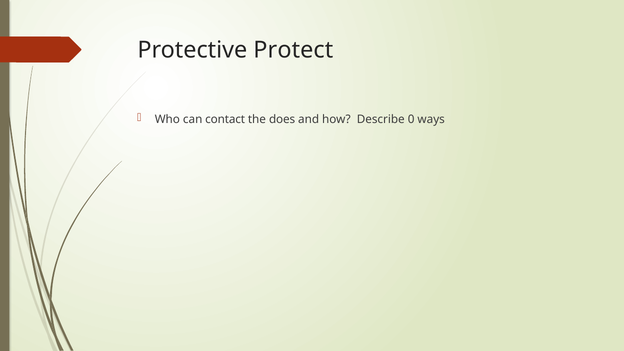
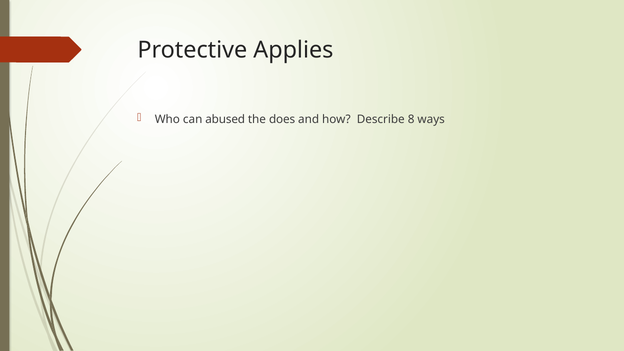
Protect: Protect -> Applies (293, 50)
contact: contact -> abused (225, 119)
0: 0 -> 8 (411, 119)
